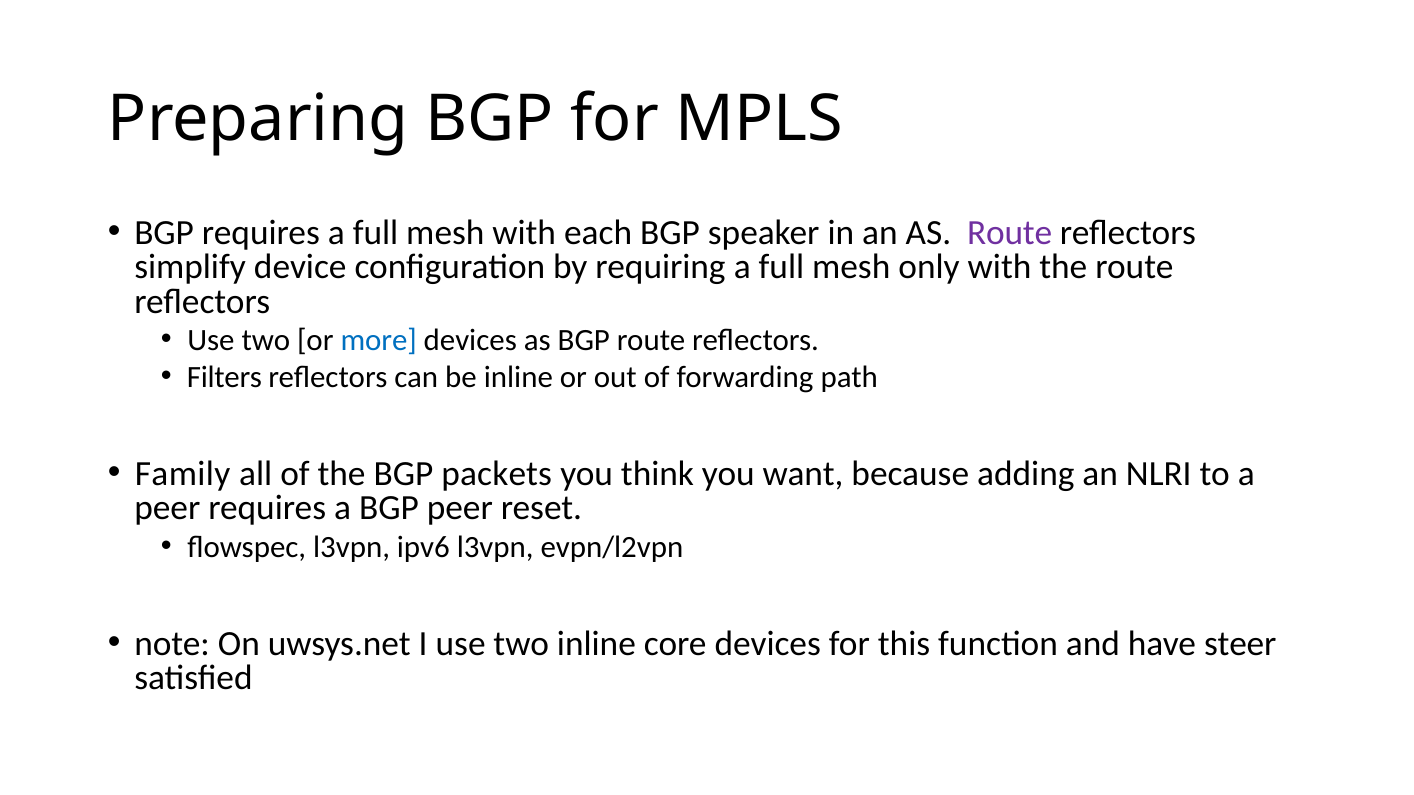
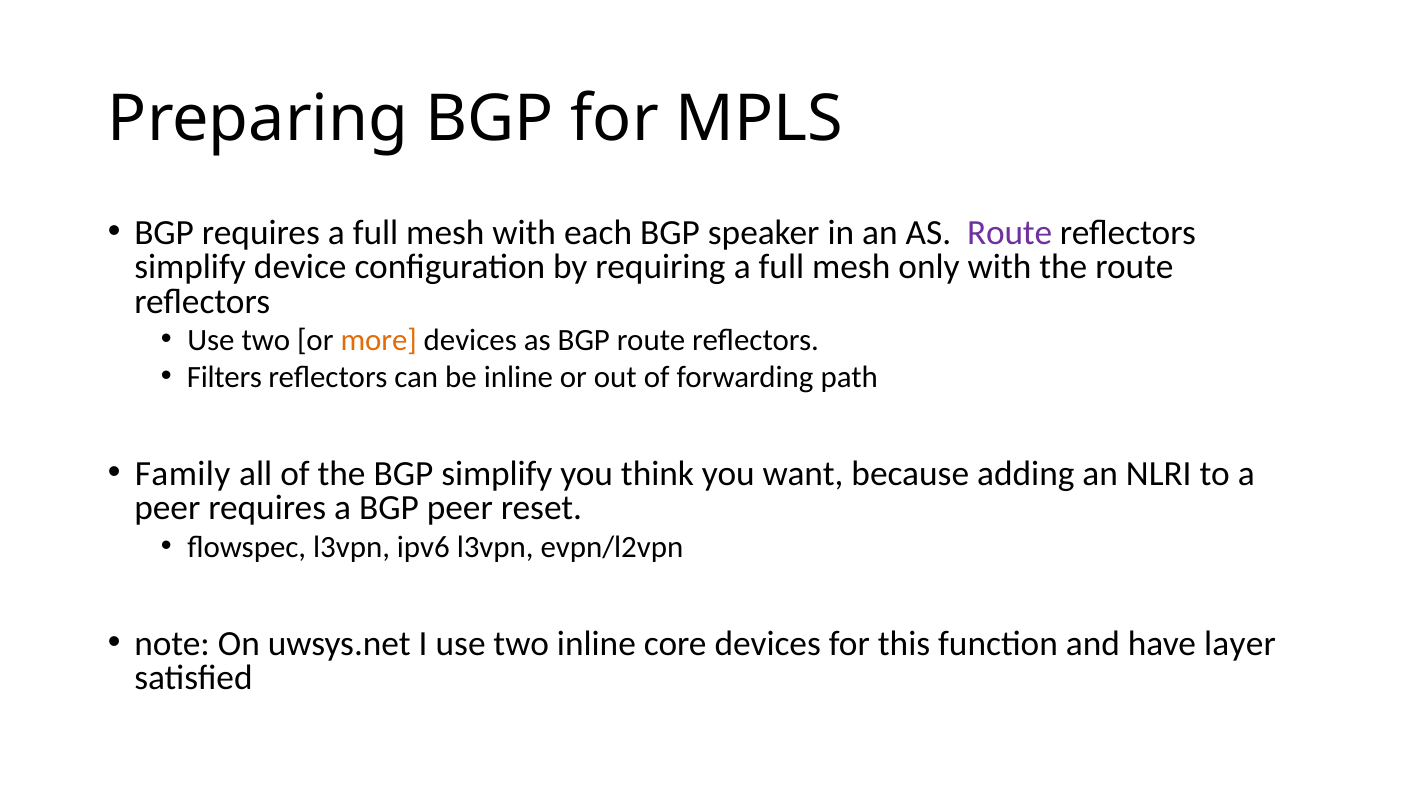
more colour: blue -> orange (379, 341)
BGP packets: packets -> simplify (497, 474)
steer: steer -> layer (1240, 644)
